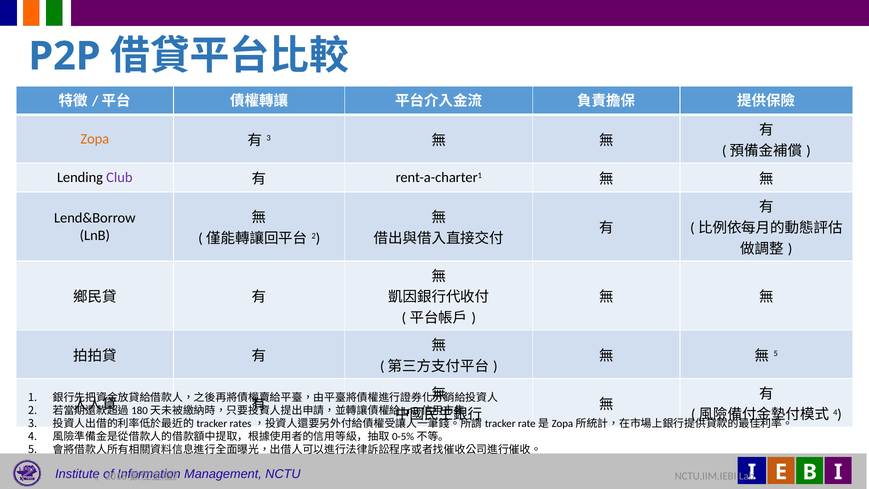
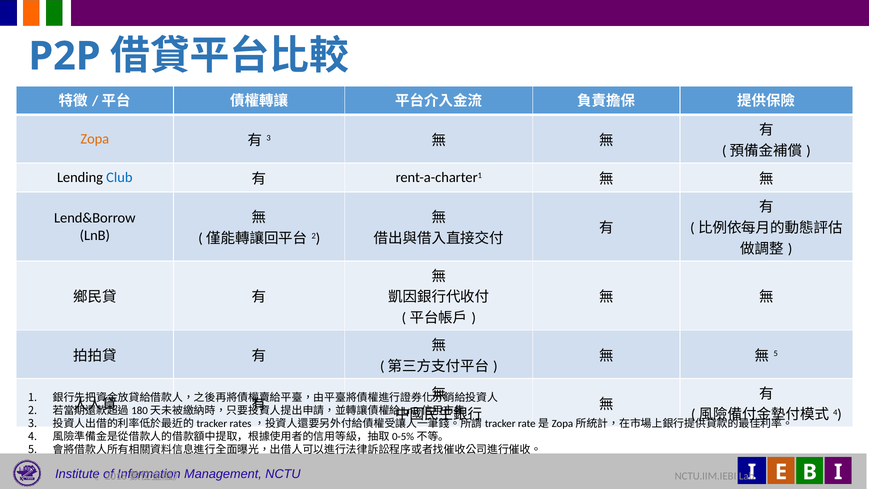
Club colour: purple -> blue (119, 178)
